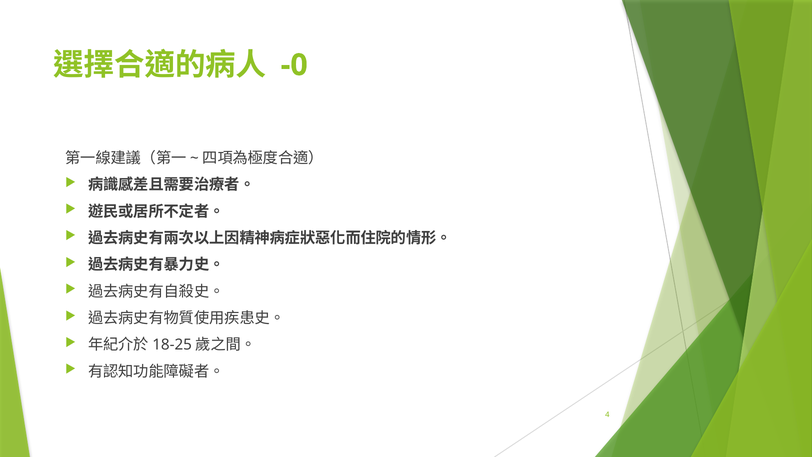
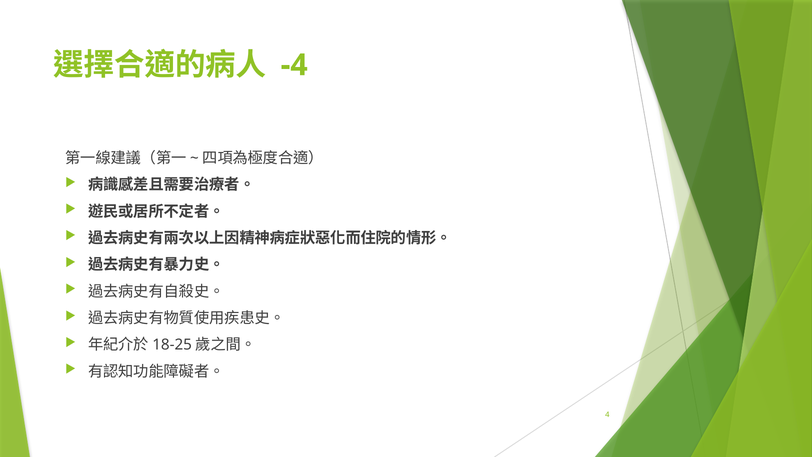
-0: -0 -> -4 (294, 65)
